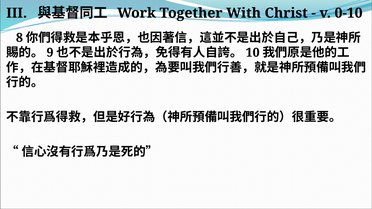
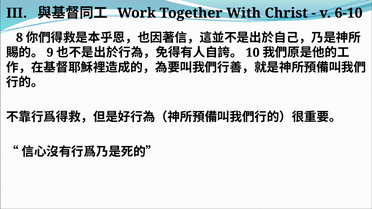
0-10: 0-10 -> 6-10 (349, 13)
